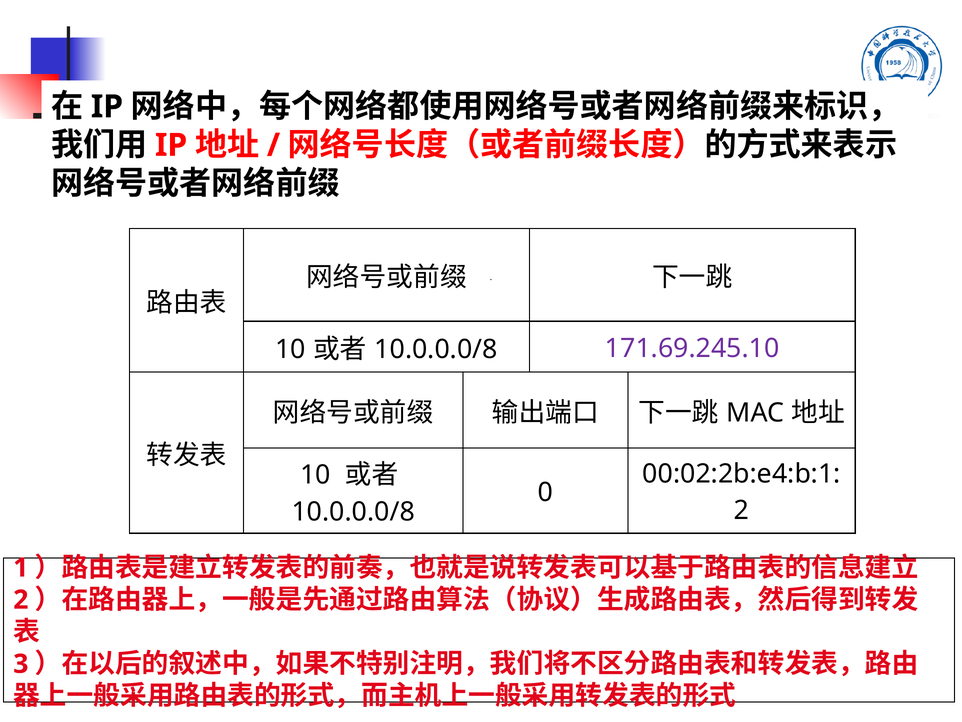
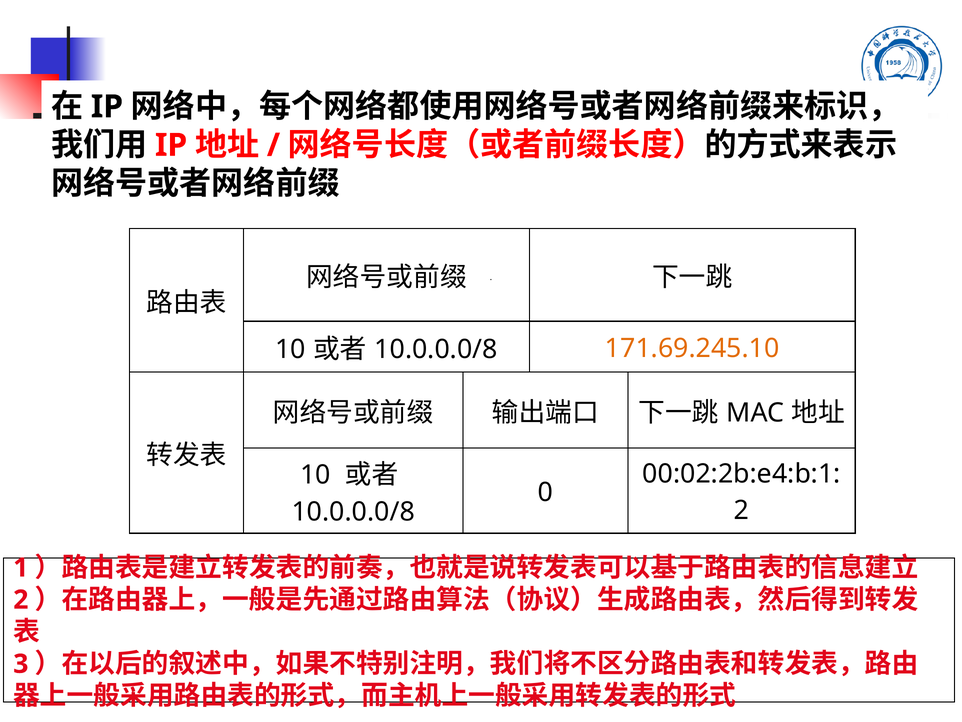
171.69.245.10 colour: purple -> orange (692, 348)
